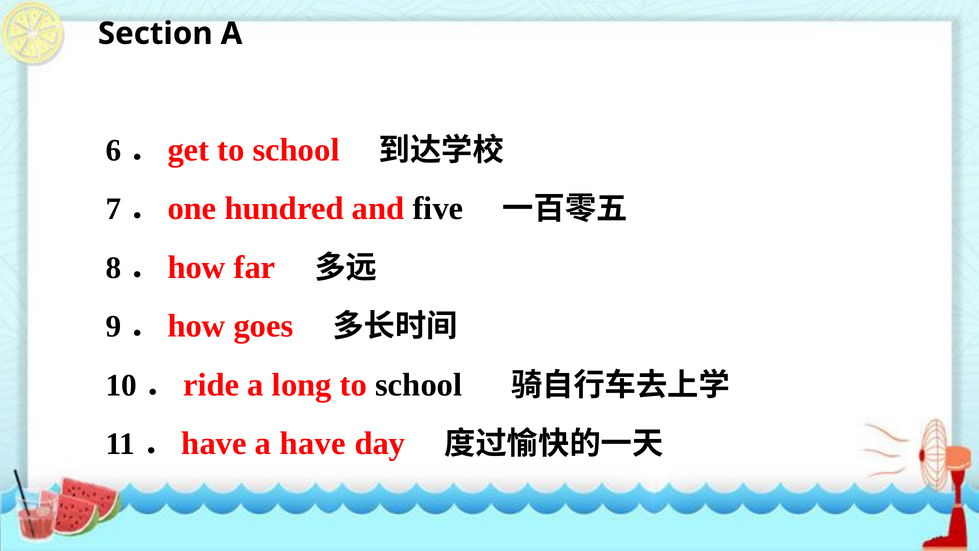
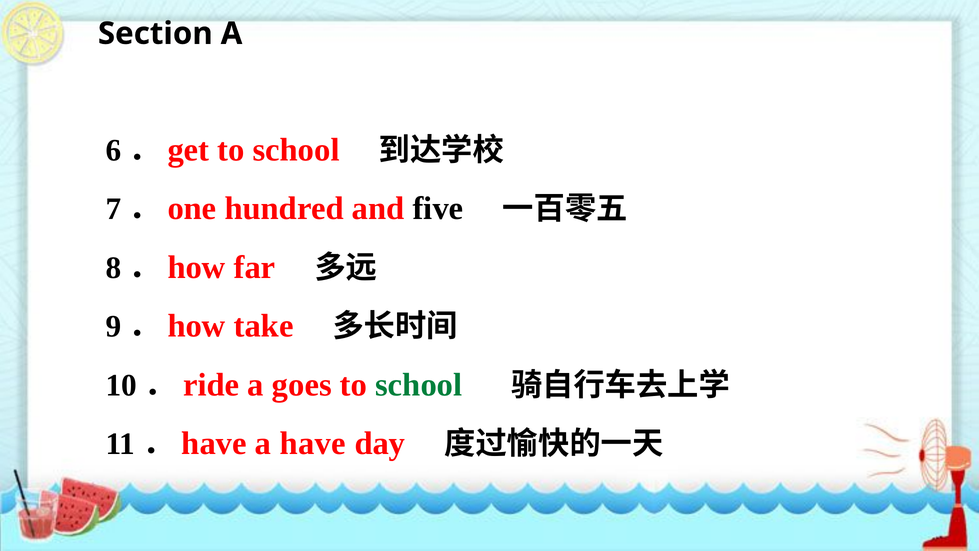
goes: goes -> take (264, 326)
long: long -> goes (302, 385)
school colour: black -> green (419, 385)
